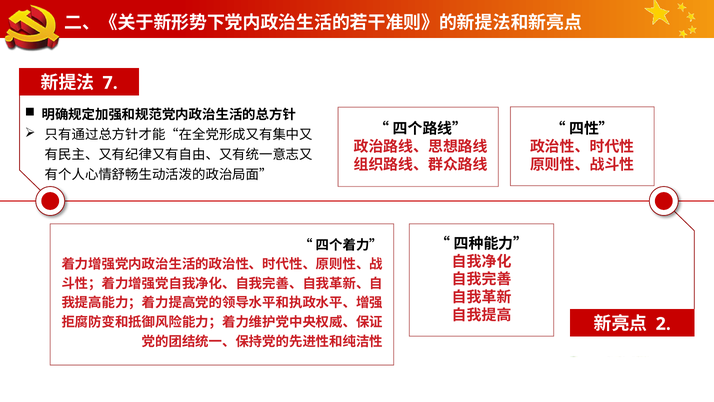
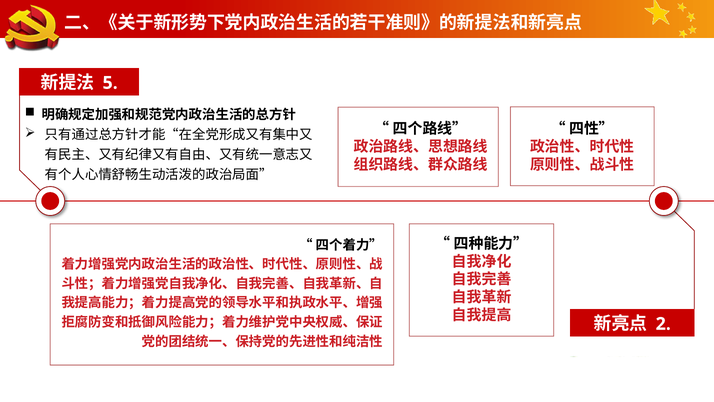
7: 7 -> 5 (110, 83)
